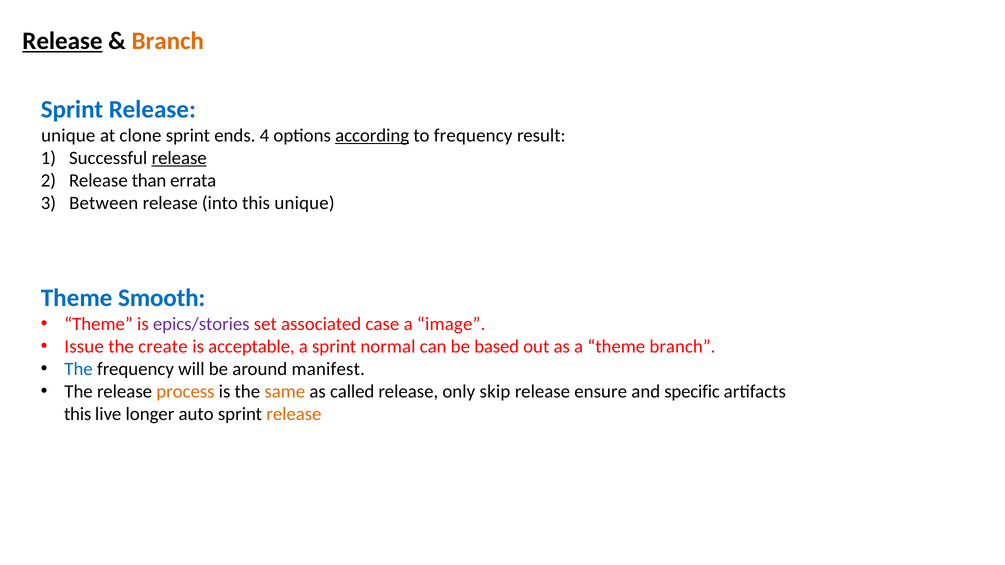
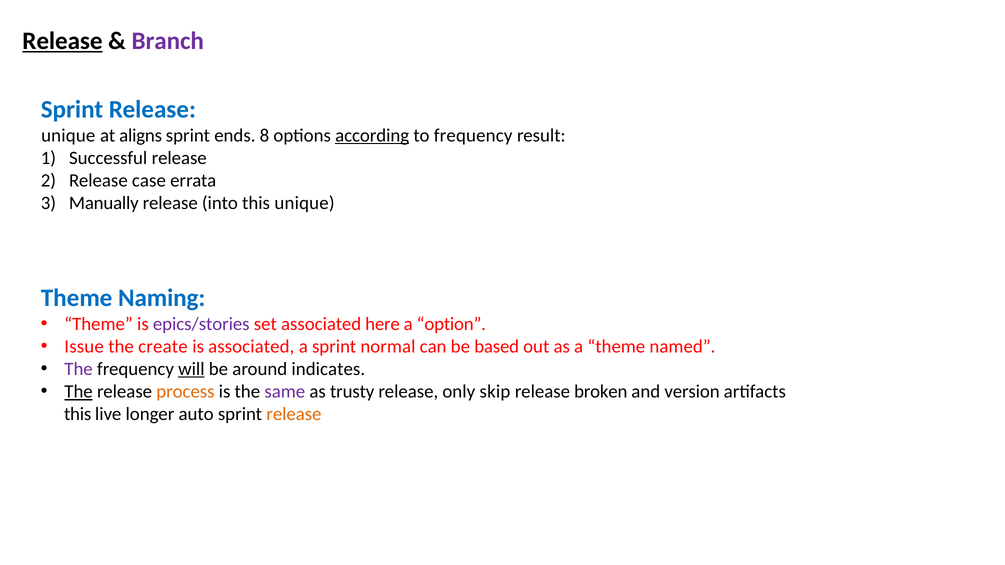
Branch colour: orange -> purple (168, 41)
clone: clone -> aligns (141, 136)
4: 4 -> 8 (264, 136)
release underline: present -> none (179, 158)
than: than -> case (149, 181)
Between: Between -> Manually (104, 203)
Smooth: Smooth -> Naming (162, 298)
case: case -> here (382, 324)
image: image -> option (451, 324)
is acceptable: acceptable -> associated (251, 347)
theme branch: branch -> named (682, 347)
The colour: blue -> purple (79, 369)
will underline: none -> present (191, 369)
manifest: manifest -> indicates (328, 369)
The underline: none -> present (79, 392)
same colour: orange -> purple (285, 392)
called: called -> trusty (352, 392)
ensure: ensure -> broken (601, 392)
specific: specific -> version (692, 392)
